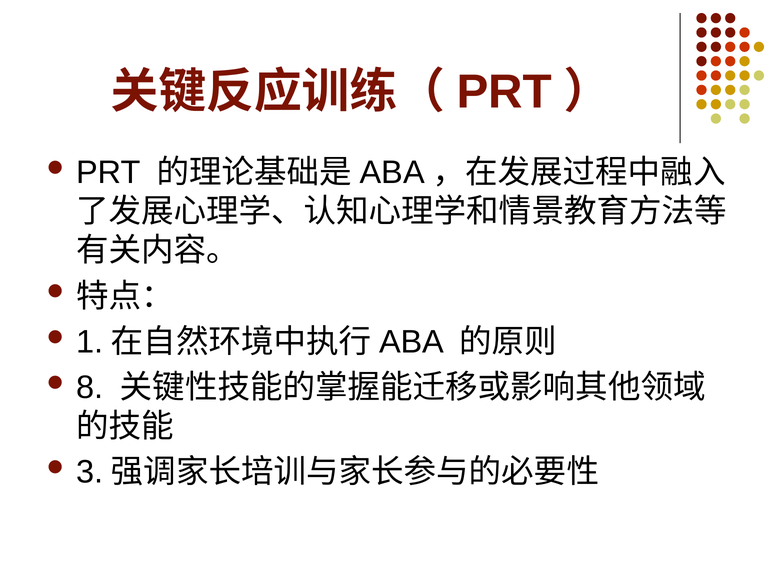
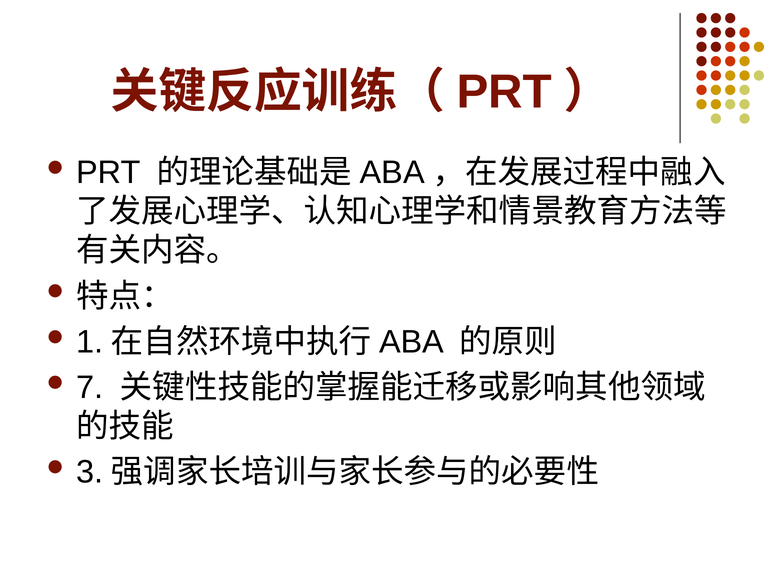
8: 8 -> 7 (90, 387)
